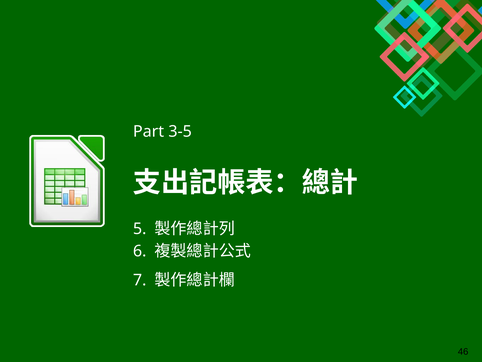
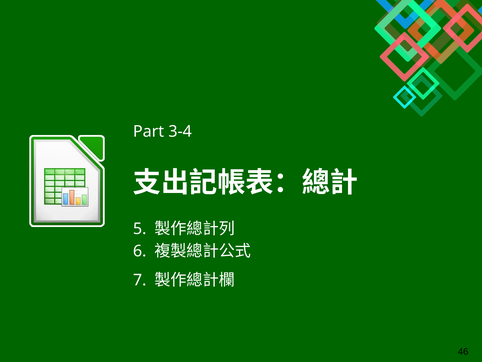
3-5: 3-5 -> 3-4 (180, 131)
